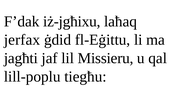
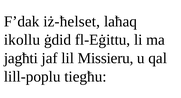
iż-jgħixu: iż-jgħixu -> iż-ħelset (72, 21)
jerfax: jerfax -> ikollu (22, 40)
